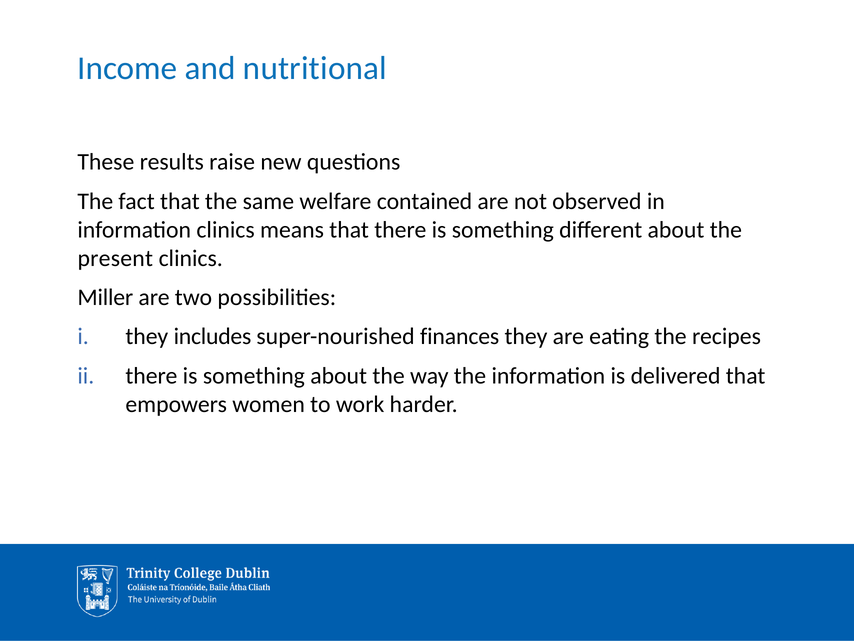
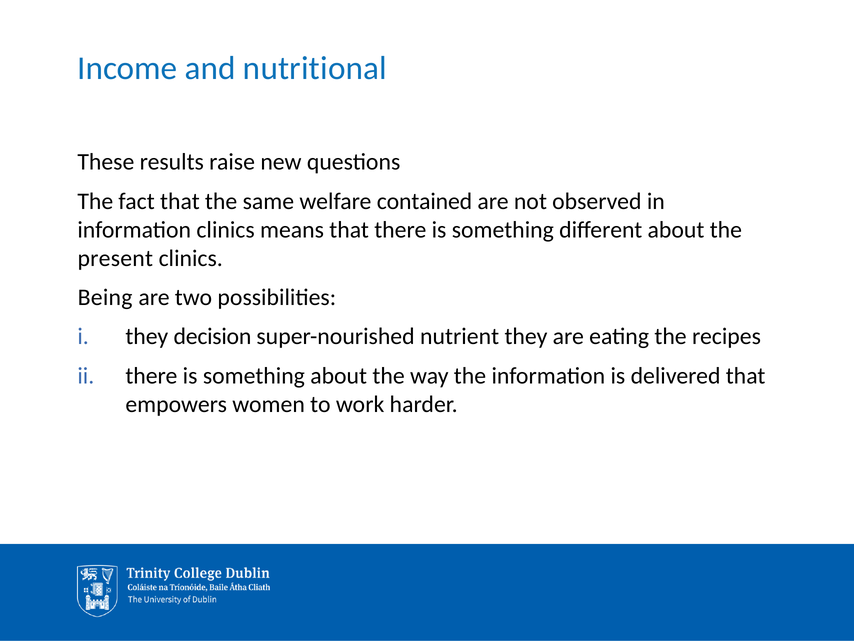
Miller: Miller -> Being (105, 297)
includes: includes -> decision (212, 336)
finances: finances -> nutrient (460, 336)
